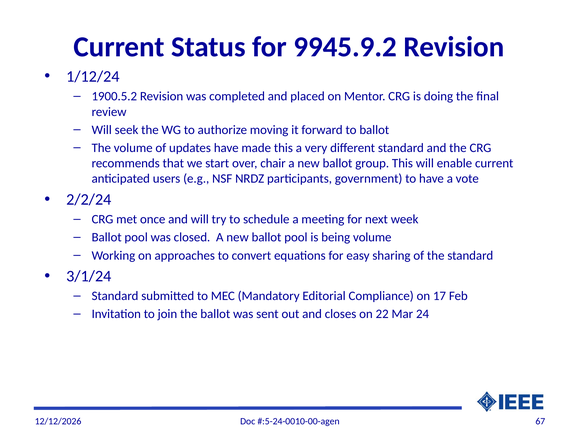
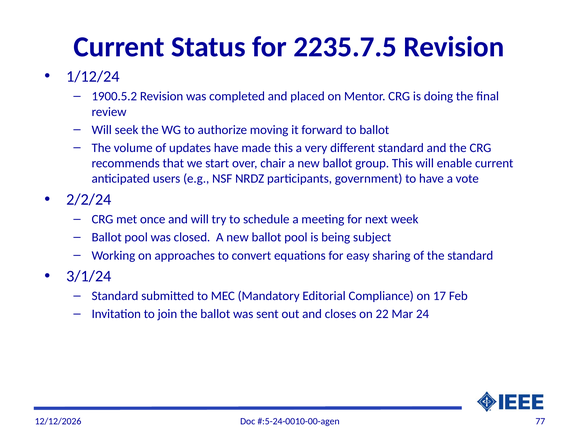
9945.9.2: 9945.9.2 -> 2235.7.5 (345, 47)
being volume: volume -> subject (372, 237)
67: 67 -> 77 (540, 421)
